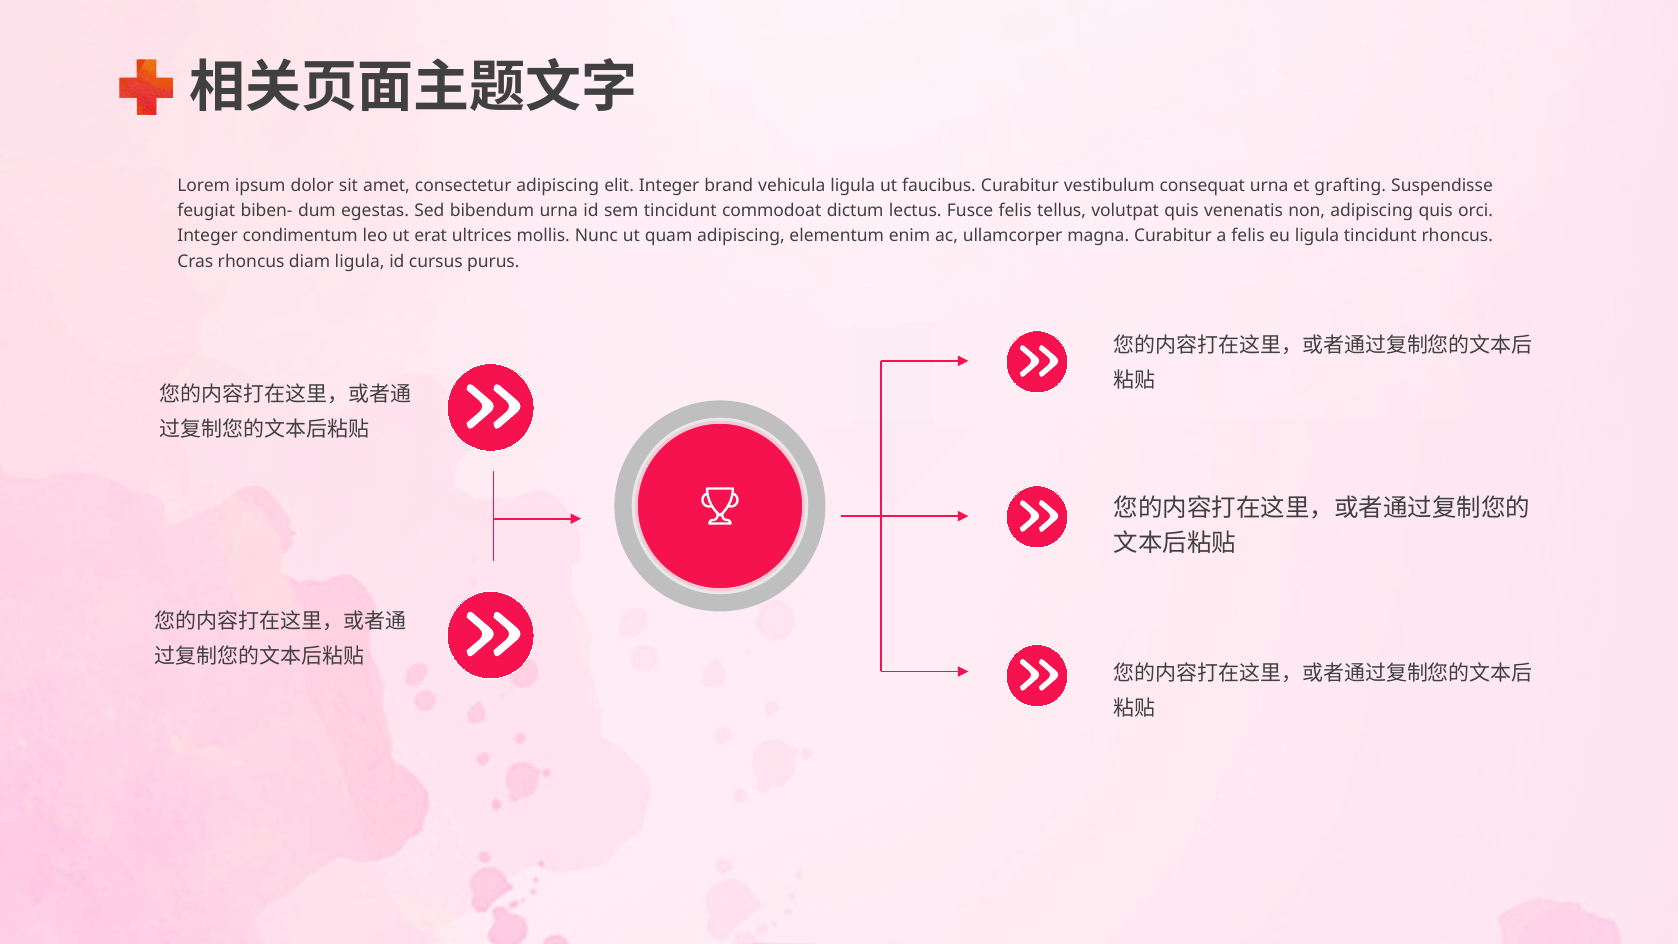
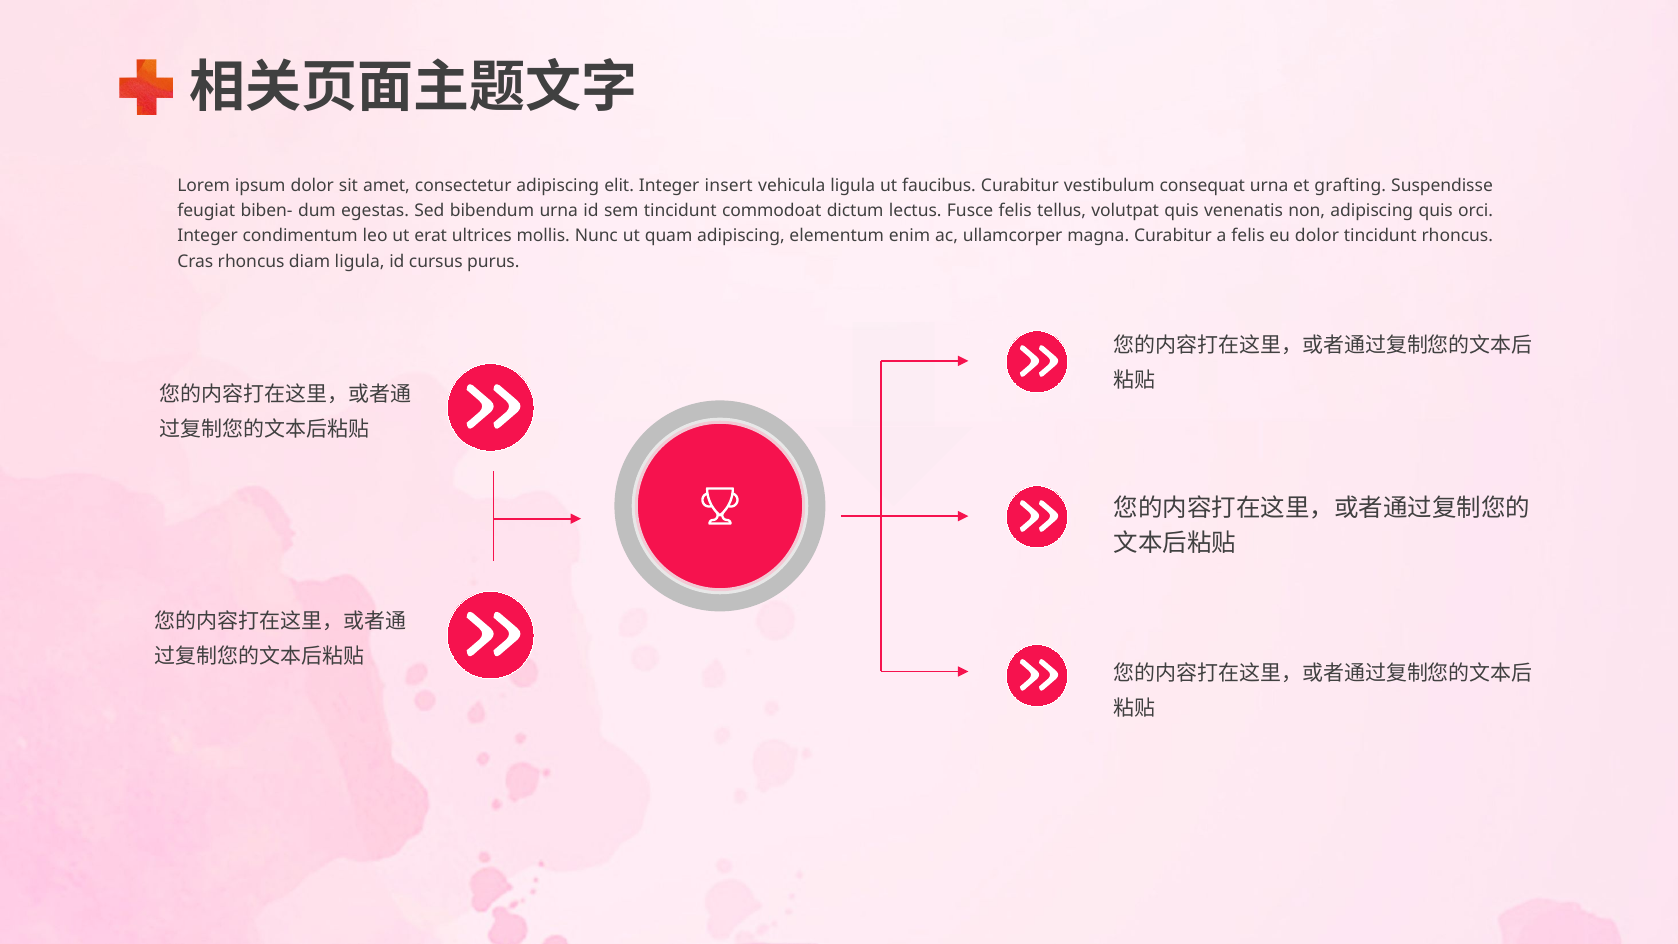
brand: brand -> insert (729, 186)
eu ligula: ligula -> dolor (1317, 236)
